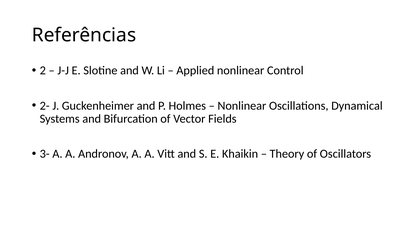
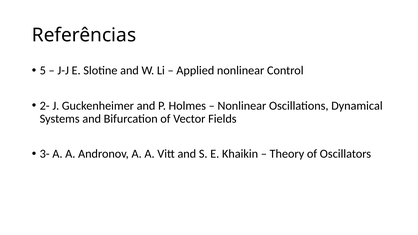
2: 2 -> 5 (43, 71)
